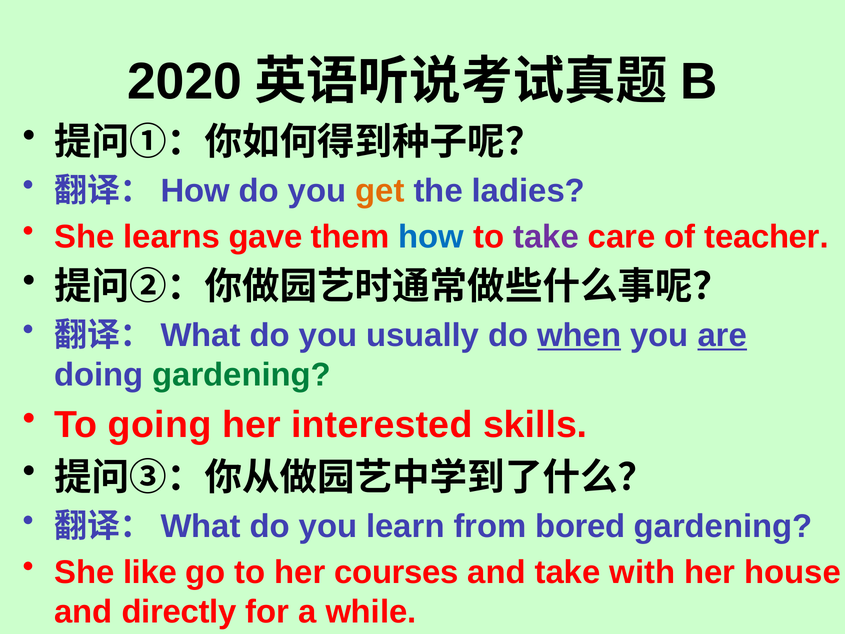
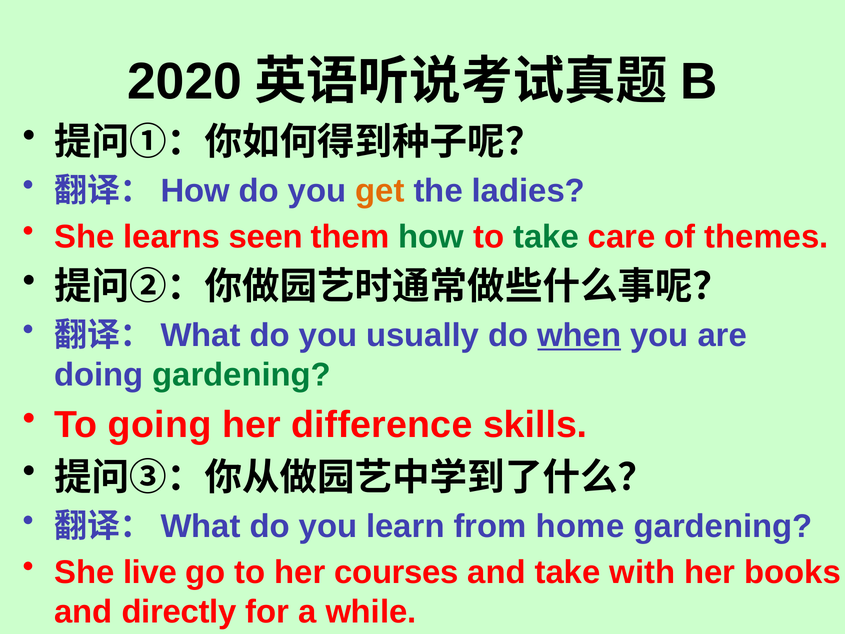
gave: gave -> seen (266, 237)
how colour: blue -> green (431, 237)
take colour: purple -> green (546, 237)
teacher: teacher -> themes (766, 237)
are underline: present -> none (722, 335)
interested: interested -> difference (382, 425)
bored: bored -> home (580, 526)
like: like -> live (150, 572)
house: house -> books (793, 572)
